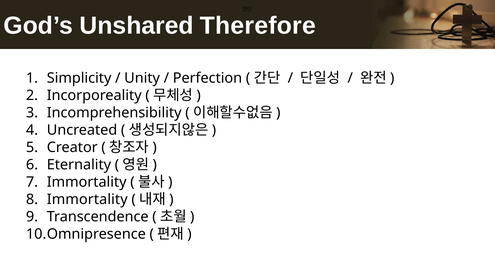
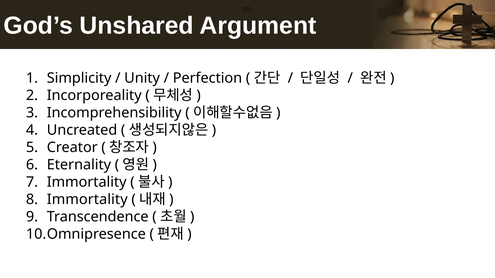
Therefore: Therefore -> Argument (258, 26)
